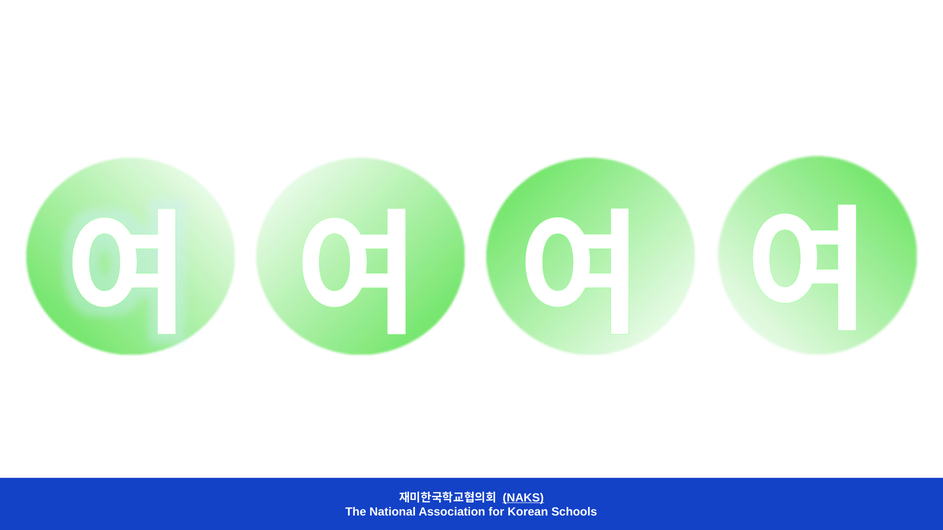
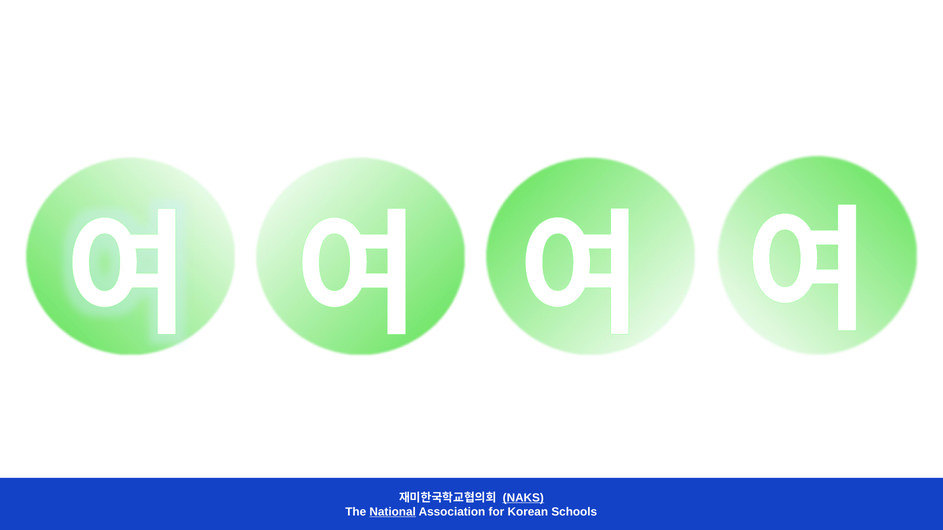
National underline: none -> present (393, 512)
